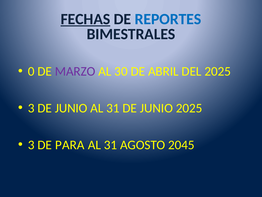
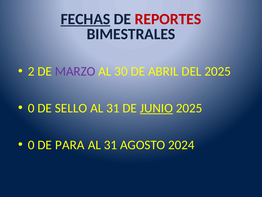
REPORTES colour: blue -> red (168, 19)
0: 0 -> 2 (31, 71)
3: 3 -> 0 (31, 108)
JUNIO: JUNIO -> SELLO (71, 108)
JUNIO underline: none -> present (156, 108)
3: 3 -> 0 (31, 145)
2045: 2045 -> 2024 (181, 145)
